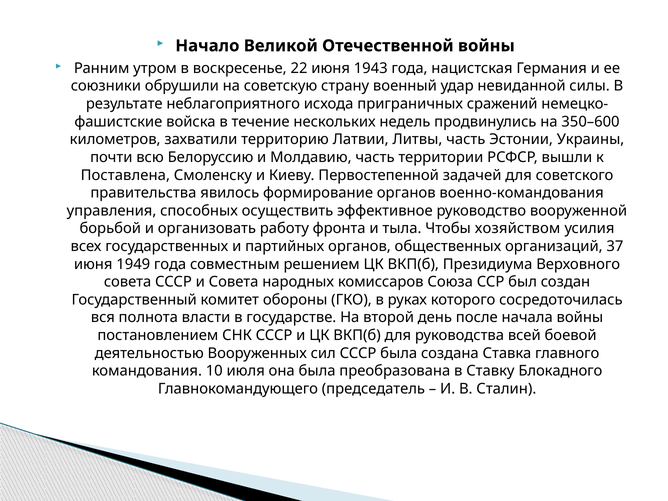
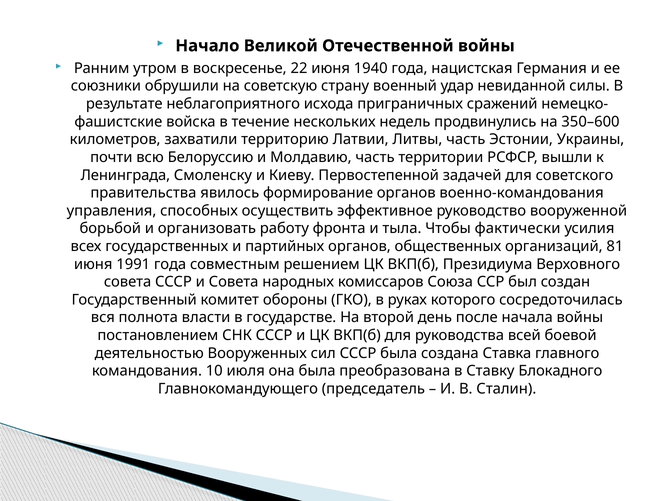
1943: 1943 -> 1940 (371, 68)
Поставлена: Поставлена -> Ленинграда (125, 175)
хозяйством: хозяйством -> фактически (518, 229)
37: 37 -> 81 (615, 246)
1949: 1949 -> 1991 (133, 264)
